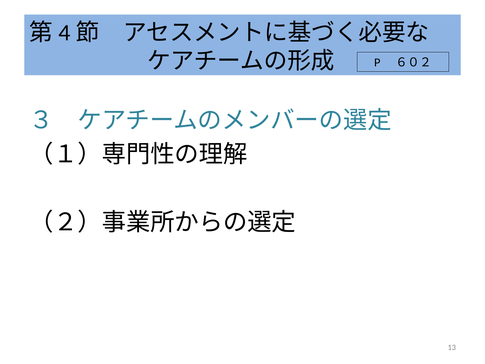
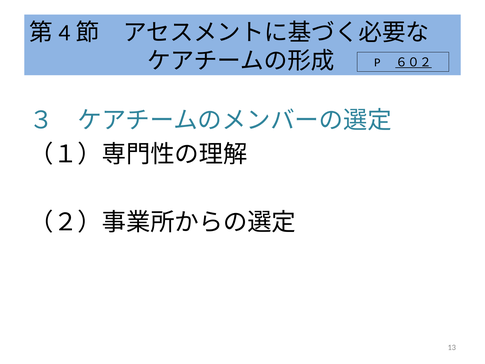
６０２ underline: none -> present (414, 63)
